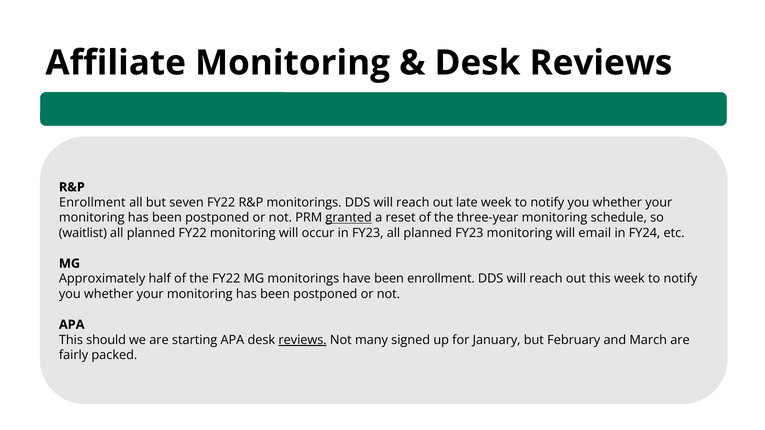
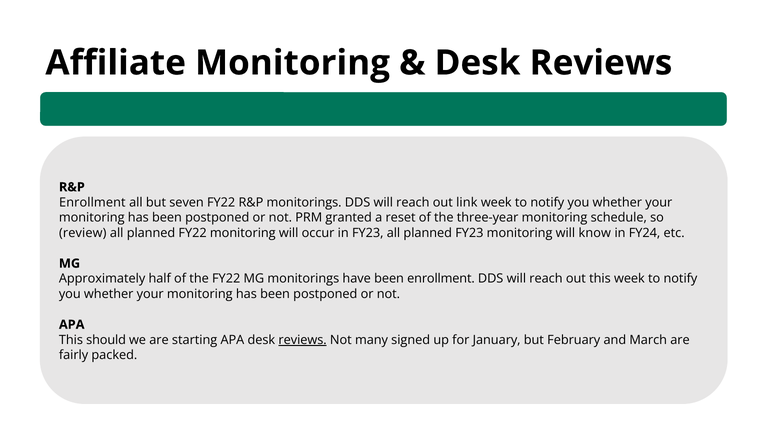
late: late -> link (467, 203)
granted underline: present -> none (349, 218)
waitlist: waitlist -> review (83, 233)
email: email -> know (595, 233)
